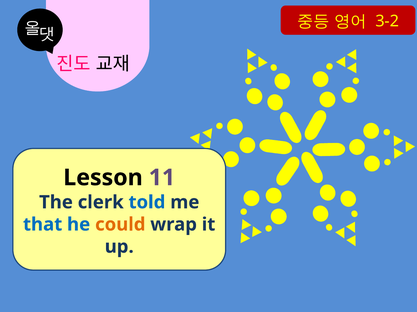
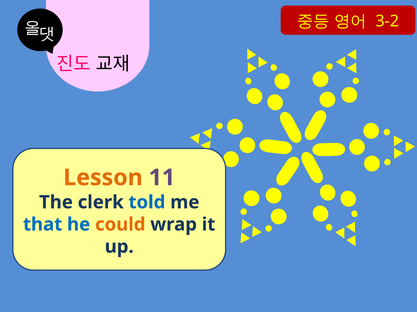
Lesson colour: black -> orange (103, 178)
